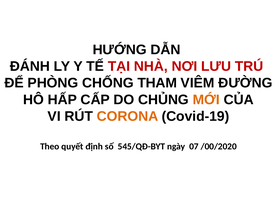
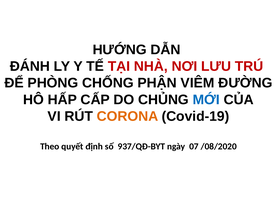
THAM: THAM -> PHẬN (157, 83)
MỚI colour: orange -> blue (206, 100)
545/QĐ-BYT: 545/QĐ-BYT -> 937/QĐ-BYT (141, 146)
/00/2020: /00/2020 -> /08/2020 (219, 146)
